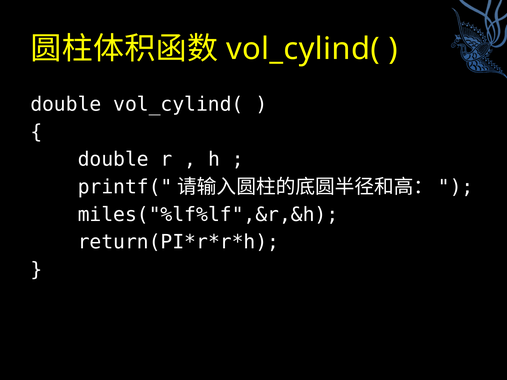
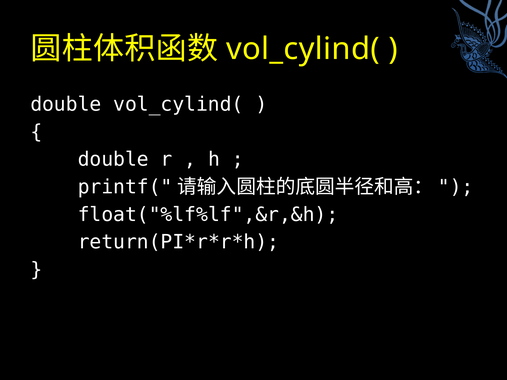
miles("%lf%lf",&r,&h: miles("%lf%lf",&r,&h -> float("%lf%lf",&r,&h (208, 215)
